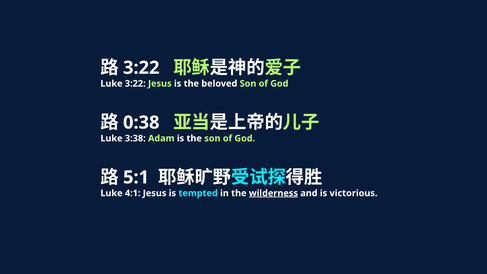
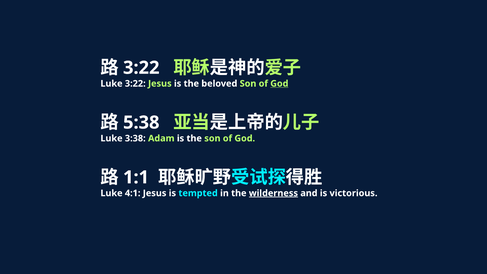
God underline: none -> present (279, 84)
0:38: 0:38 -> 5:38 (141, 123)
5:1: 5:1 -> 1:1 (136, 177)
